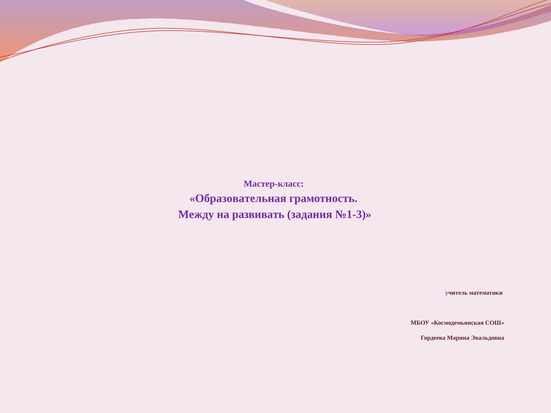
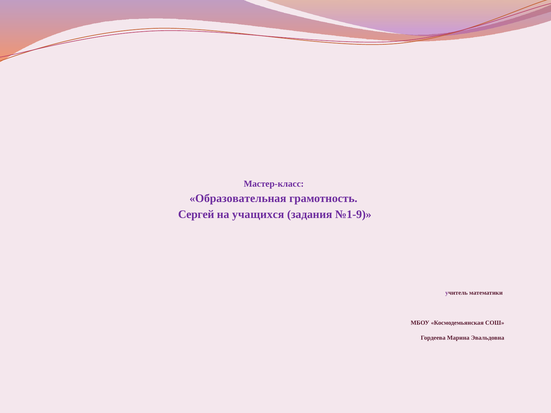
Между: Между -> Сергей (196, 214)
развивать: развивать -> учащихся (258, 214)
№1-3: №1-3 -> №1-9 (353, 214)
